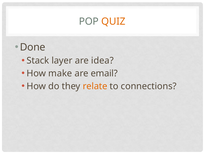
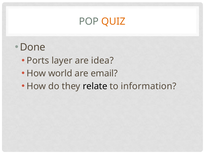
Stack: Stack -> Ports (38, 61)
make: make -> world (60, 73)
relate colour: orange -> black (95, 86)
connections: connections -> information (149, 86)
